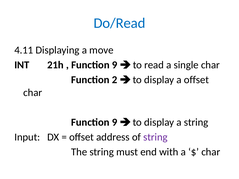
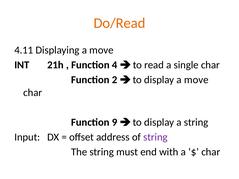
Do/Read colour: blue -> orange (119, 23)
9: 9 -> 4 (115, 65)
display a offset: offset -> move (196, 80)
